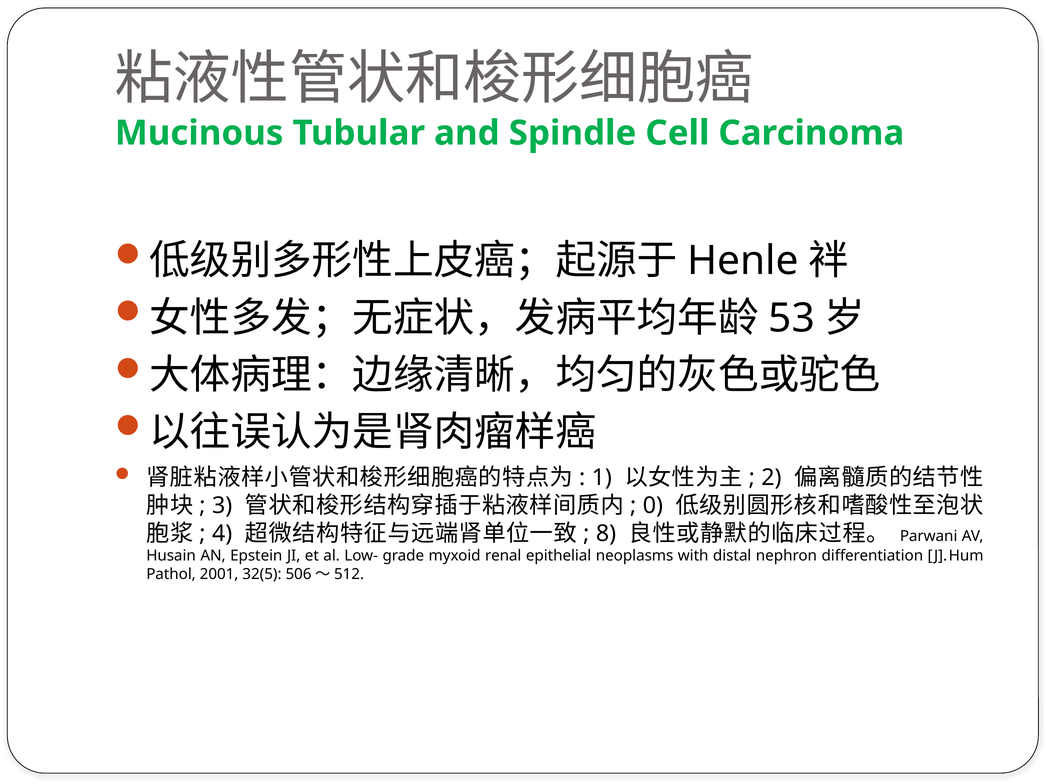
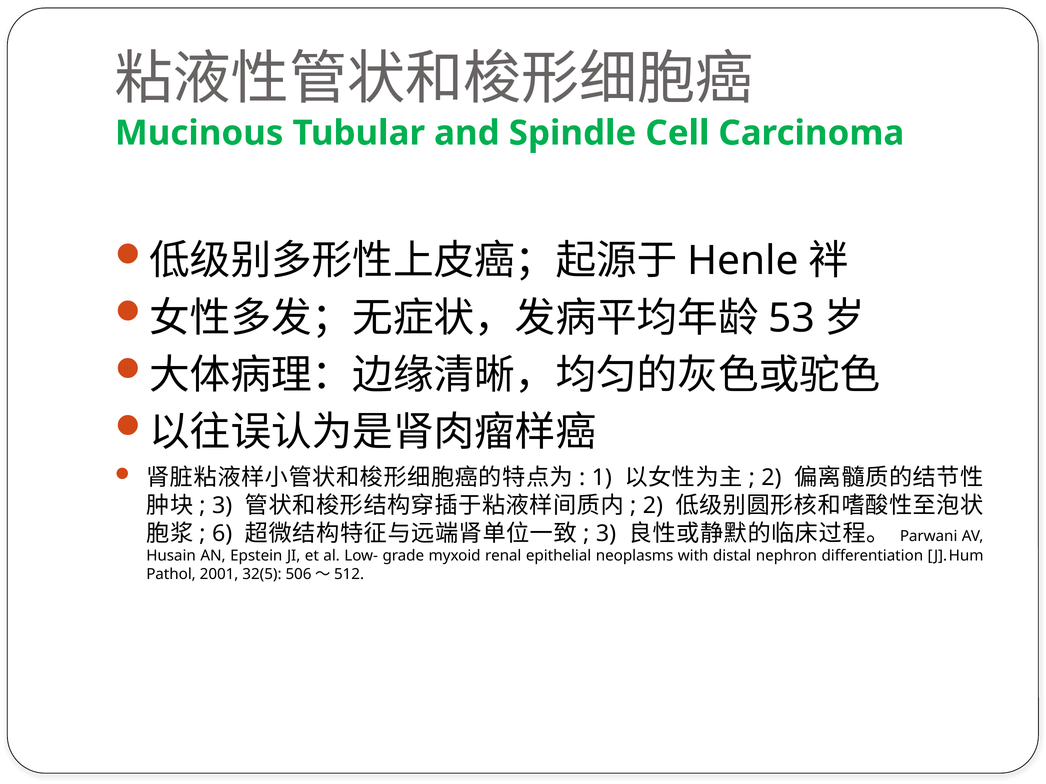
0: 0 -> 2 (653, 506)
4: 4 -> 6 (222, 534)
8: 8 -> 3 (606, 534)
